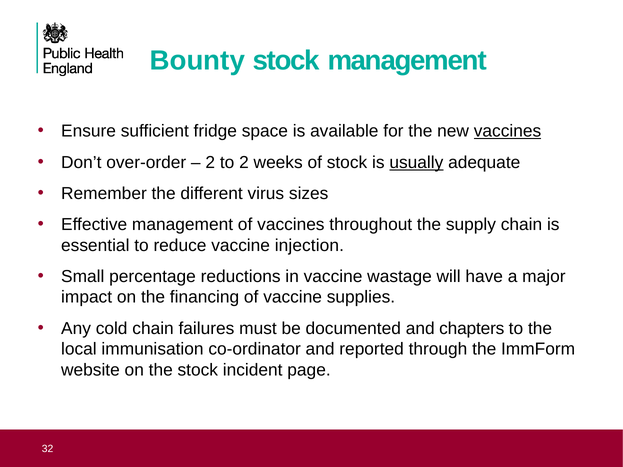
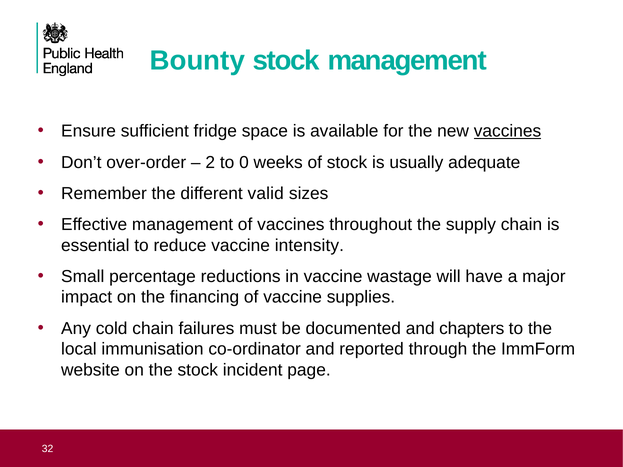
to 2: 2 -> 0 (244, 162)
usually underline: present -> none (416, 162)
virus: virus -> valid (266, 194)
injection: injection -> intensity (309, 245)
